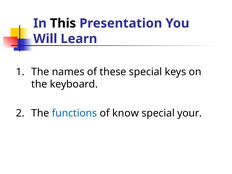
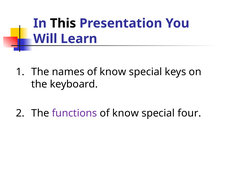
names of these: these -> know (113, 72)
functions colour: blue -> purple (75, 113)
your: your -> four (189, 113)
